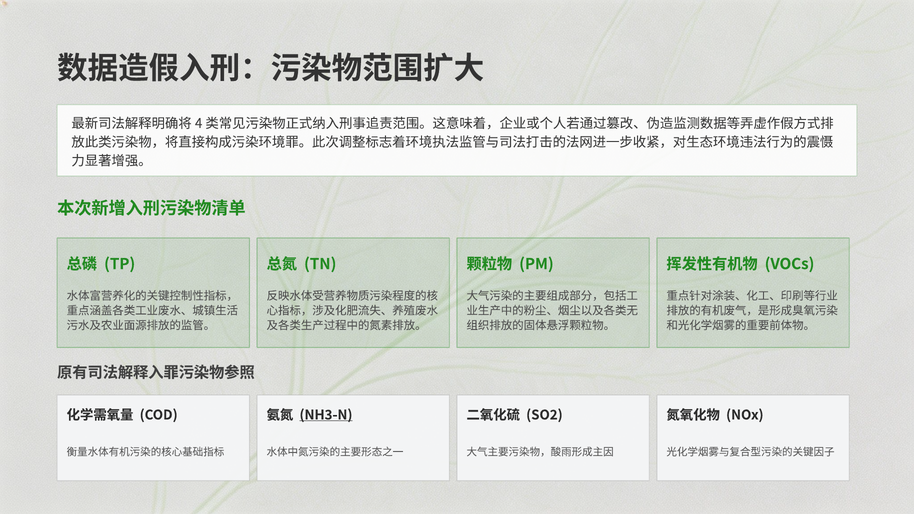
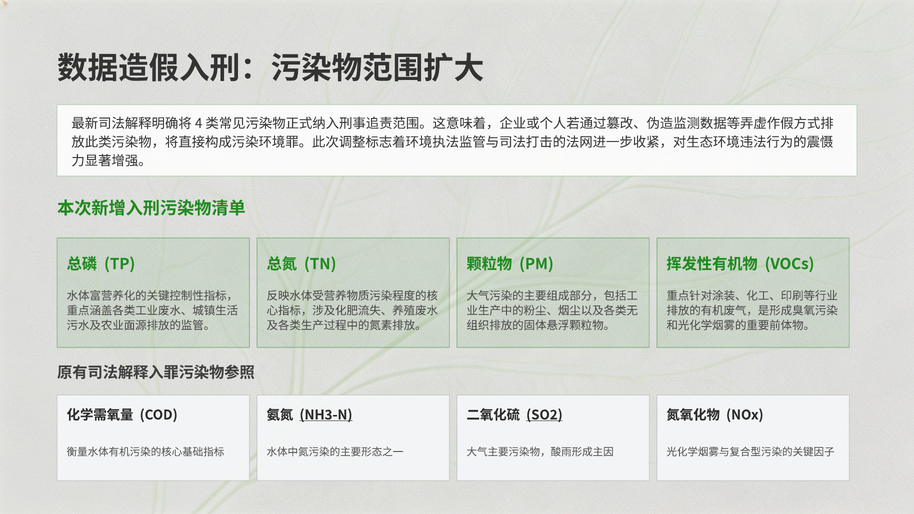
SO2 underline: none -> present (544, 415)
